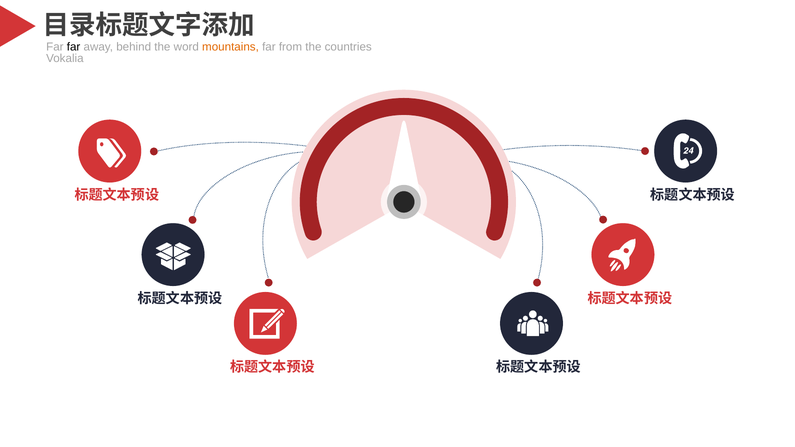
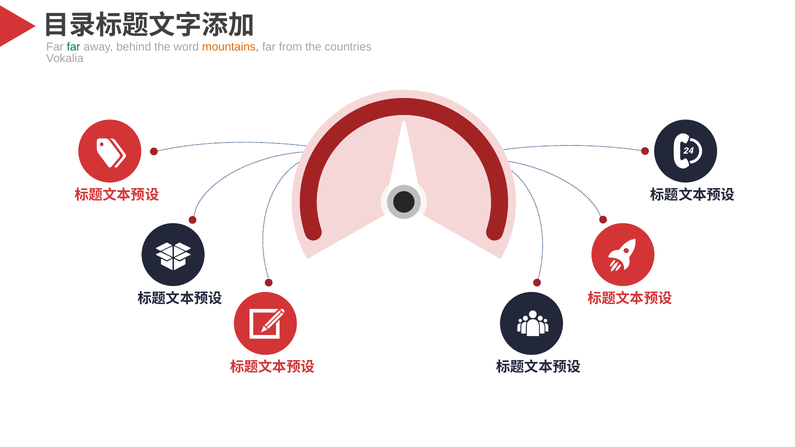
far colour: black -> green (74, 47)
